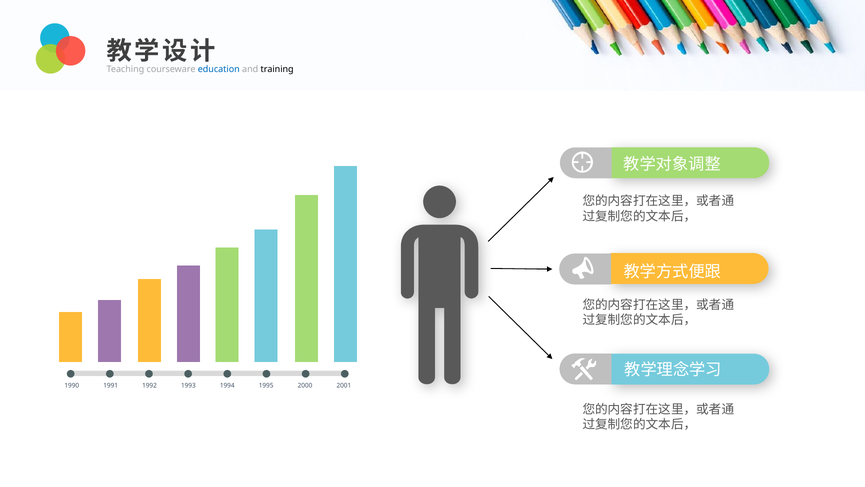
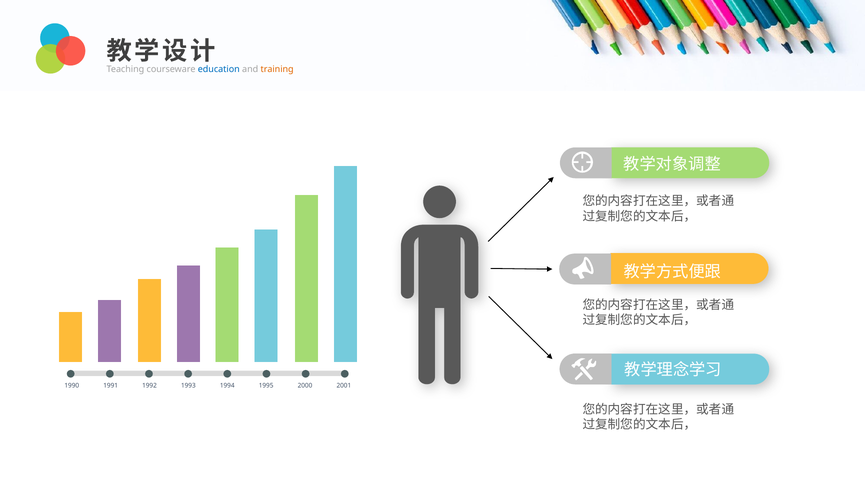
training colour: black -> orange (277, 69)
